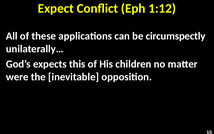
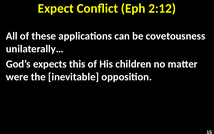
1:12: 1:12 -> 2:12 (162, 8)
circumspectly: circumspectly -> covetousness (176, 36)
